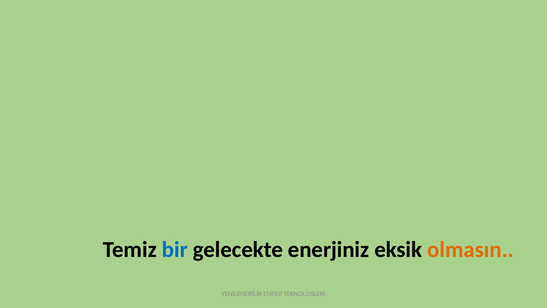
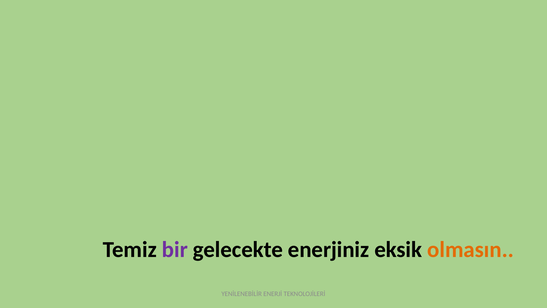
bir colour: blue -> purple (175, 249)
